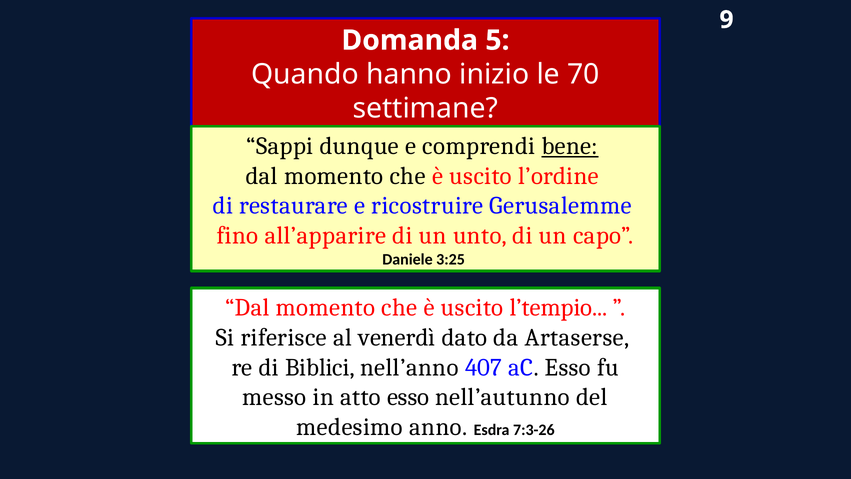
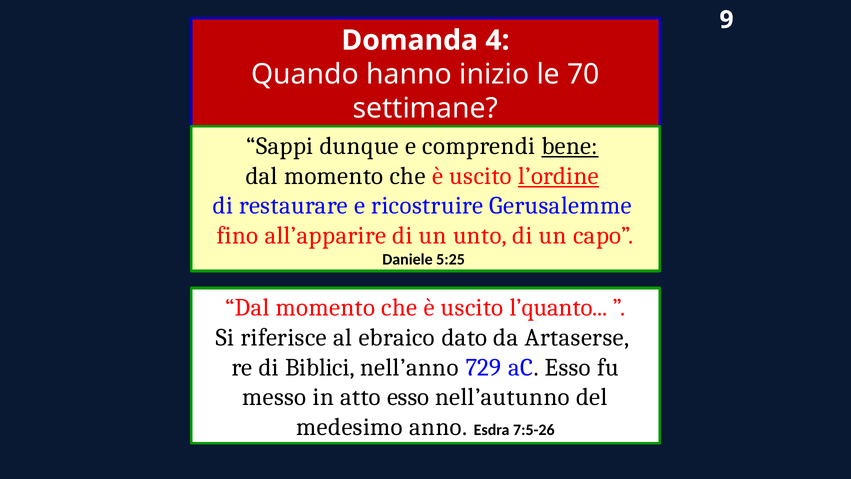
5: 5 -> 4 (497, 40)
l’ordine underline: none -> present (559, 176)
3:25: 3:25 -> 5:25 (451, 259)
l’tempio: l’tempio -> l’quanto (559, 308)
venerdì: venerdì -> ebraico (397, 337)
407: 407 -> 729 (483, 367)
7:3-26: 7:3-26 -> 7:5-26 (534, 430)
